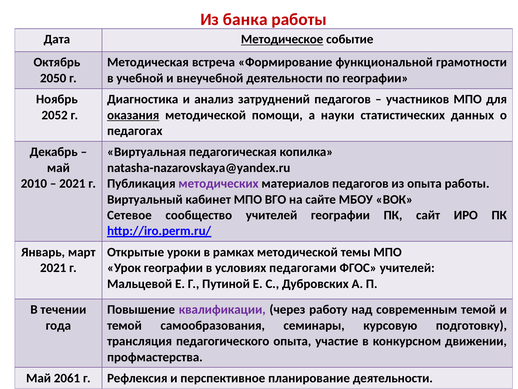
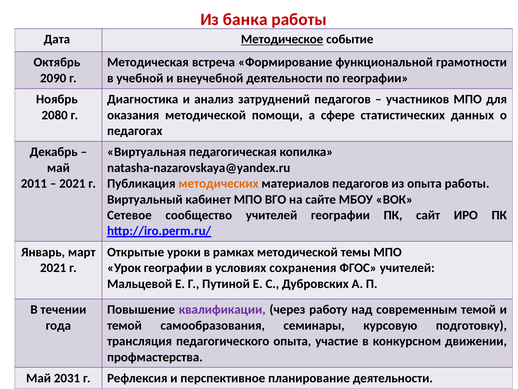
2050: 2050 -> 2090 (53, 78)
2052: 2052 -> 2080 (55, 115)
оказания underline: present -> none (133, 115)
науки: науки -> сфере (338, 115)
2010: 2010 -> 2011 (34, 183)
методических colour: purple -> orange (218, 183)
педагогами: педагогами -> сохранения (303, 268)
2061: 2061 -> 2031 (67, 378)
